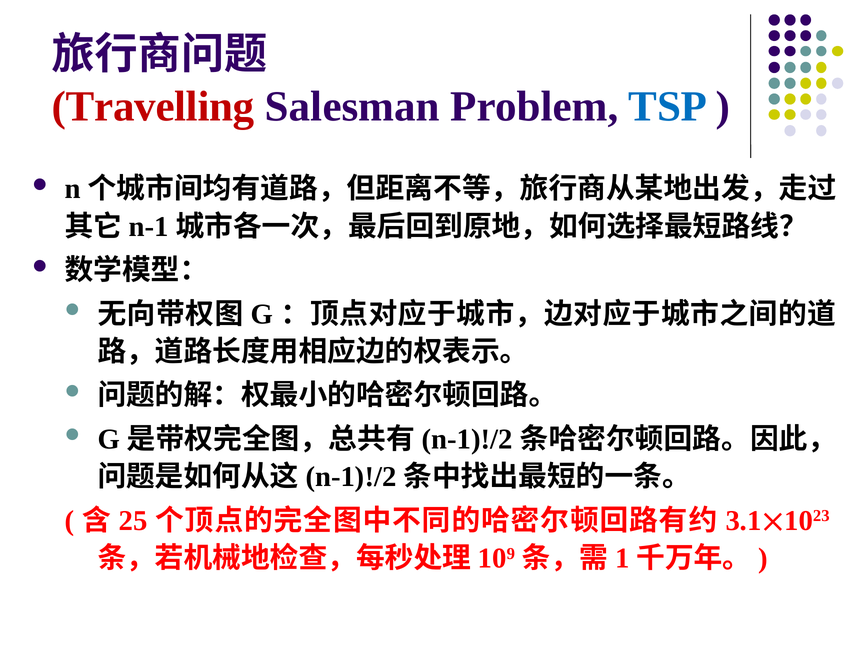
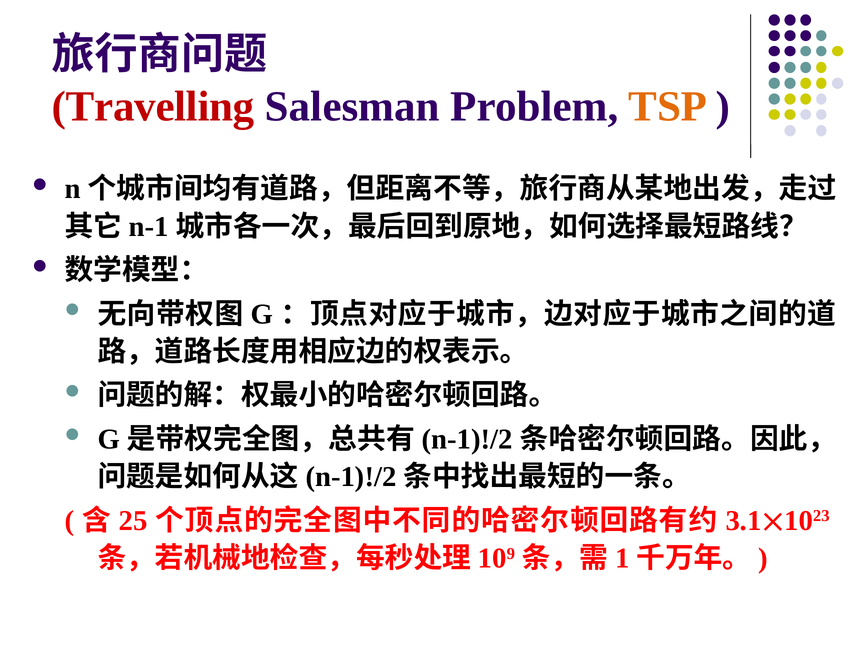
TSP colour: blue -> orange (668, 106)
